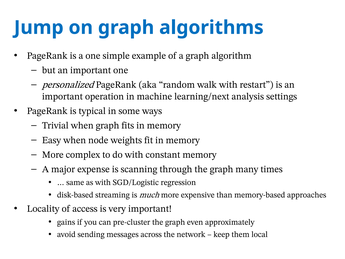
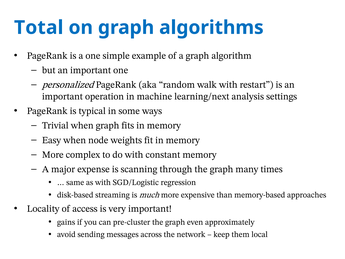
Jump: Jump -> Total (39, 28)
